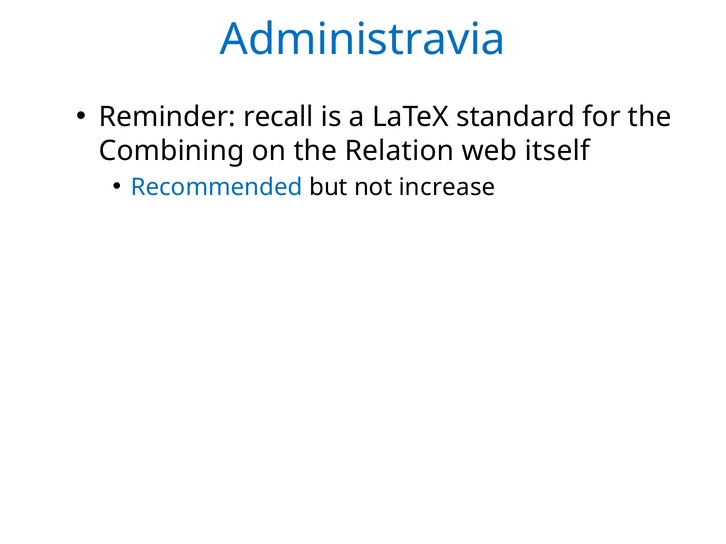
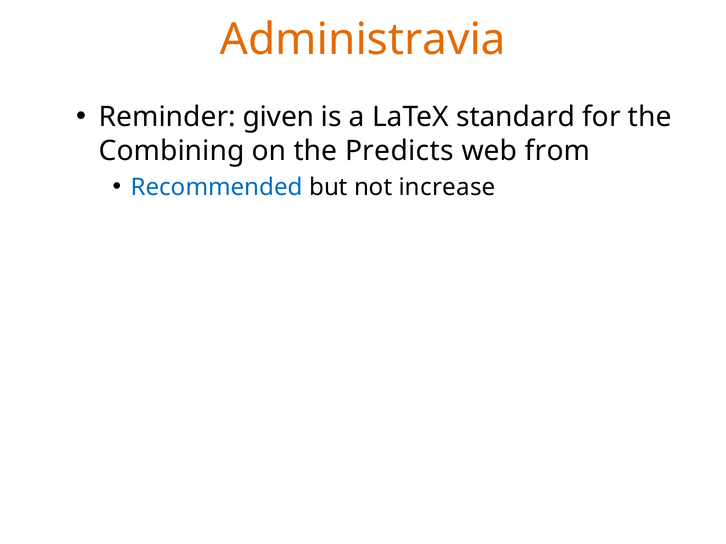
Administravia colour: blue -> orange (363, 40)
recall: recall -> given (278, 117)
Relation: Relation -> Predicts (399, 151)
itself: itself -> from (557, 151)
